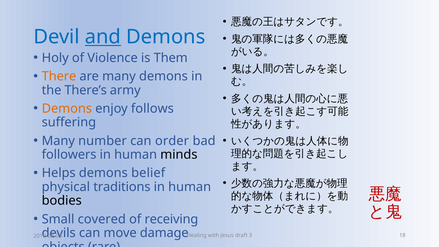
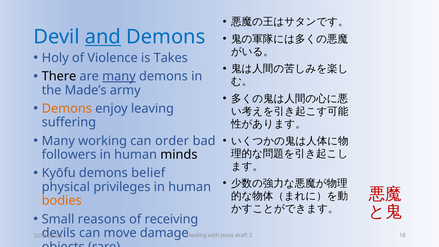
Them: Them -> Takes (171, 58)
There colour: orange -> black (59, 76)
many underline: none -> present (119, 76)
There’s: There’s -> Made’s (86, 90)
follows: follows -> leaving (152, 109)
number: number -> working (103, 141)
Helps: Helps -> Kyōfu (59, 173)
traditions: traditions -> privileges (122, 187)
bodies colour: black -> orange (62, 201)
covered: covered -> reasons (102, 219)
